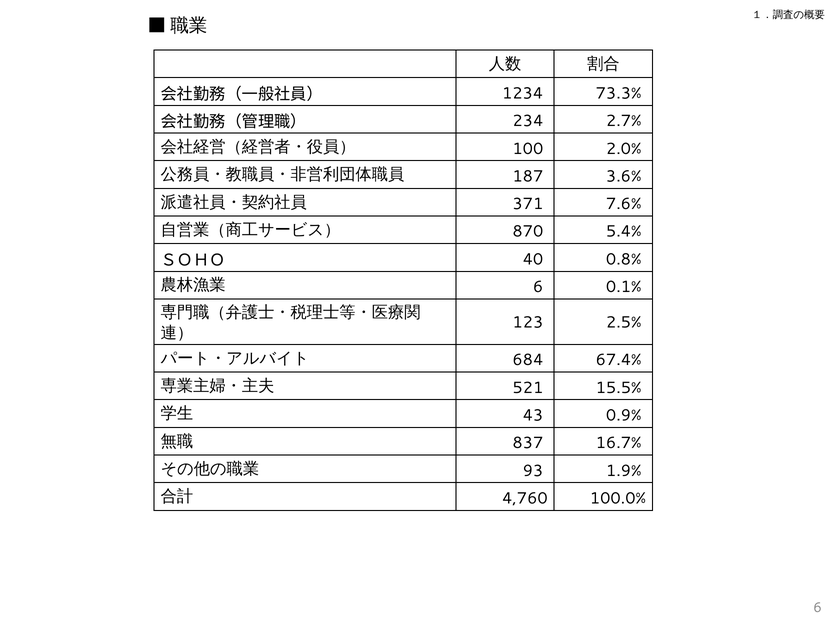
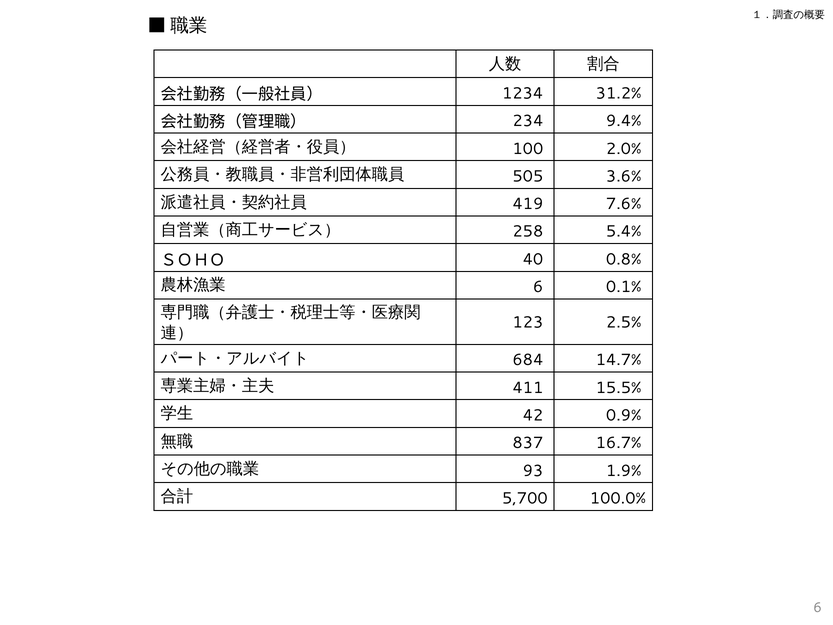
73.3%: 73.3% -> 31.2% (619, 93)
2.7%: 2.7% -> 9.4% (624, 121)
187: 187 -> 505 (528, 176)
371: 371 -> 419 (528, 204)
870: 870 -> 258 (528, 232)
67.4%: 67.4% -> 14.7% (619, 360)
521: 521 -> 411 (528, 388)
43: 43 -> 42 (533, 415)
4,760: 4,760 -> 5,700 (525, 498)
